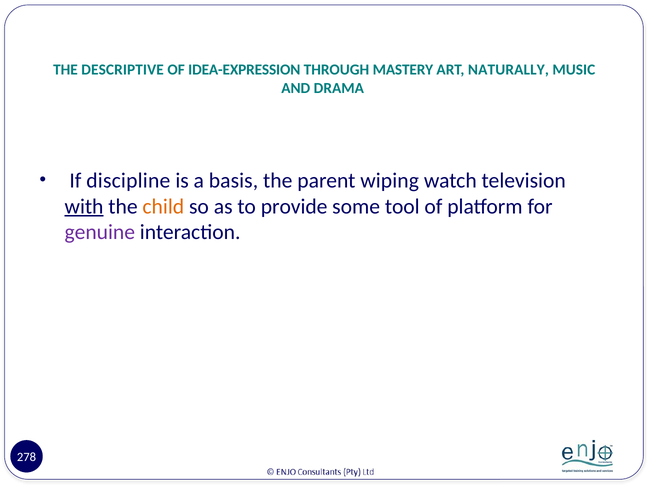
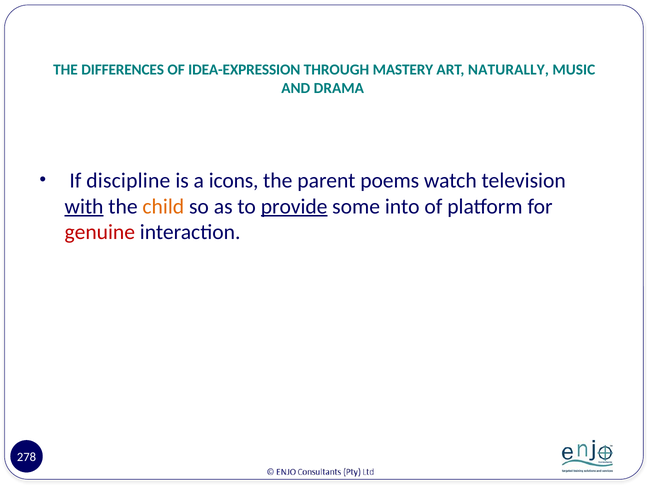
DESCRIPTIVE: DESCRIPTIVE -> DIFFERENCES (123, 70)
basis: basis -> icons (234, 180)
wiping: wiping -> poems (390, 180)
provide underline: none -> present (294, 206)
tool: tool -> into (402, 206)
genuine colour: purple -> red (100, 232)
